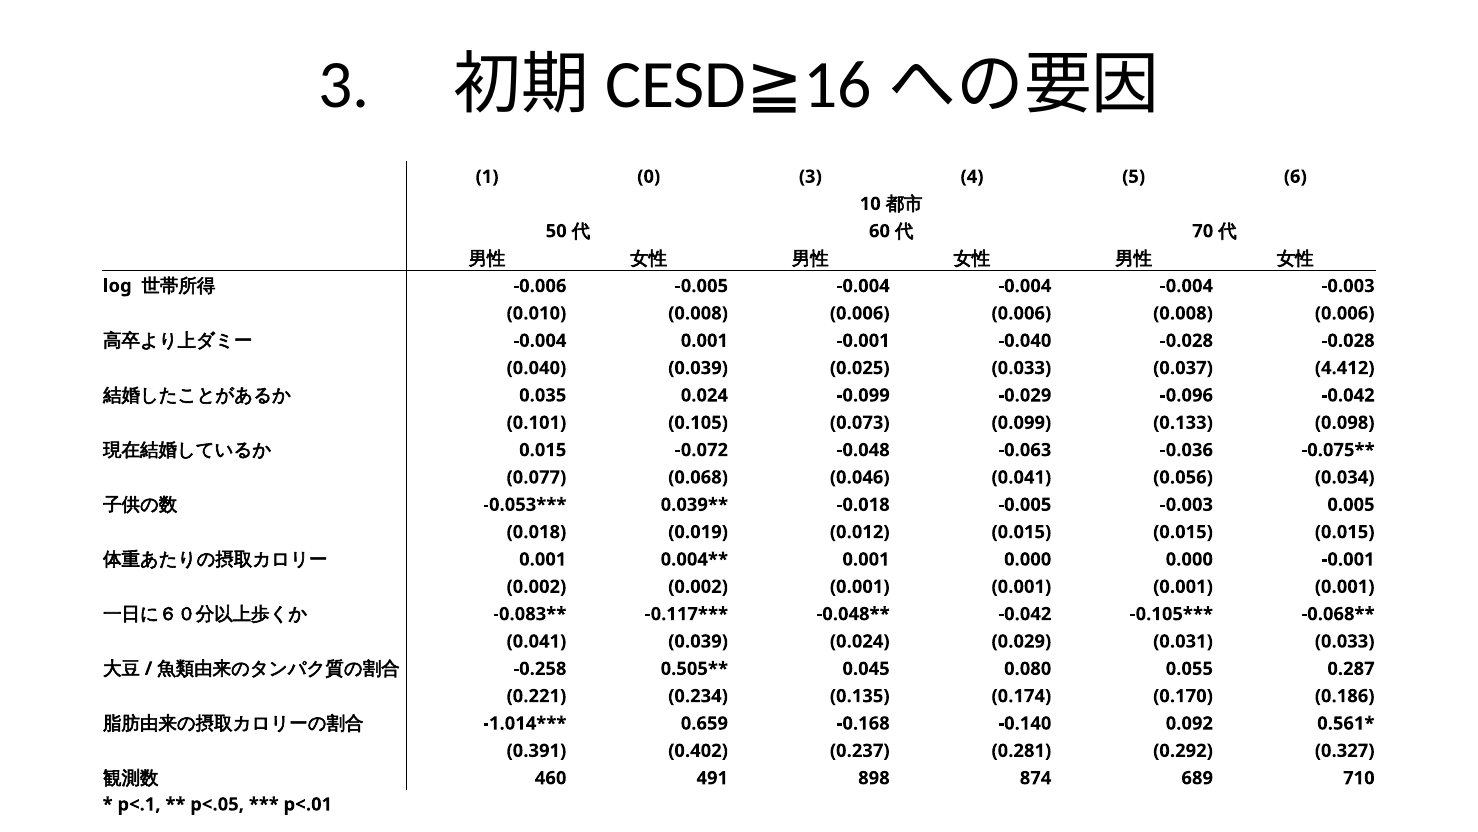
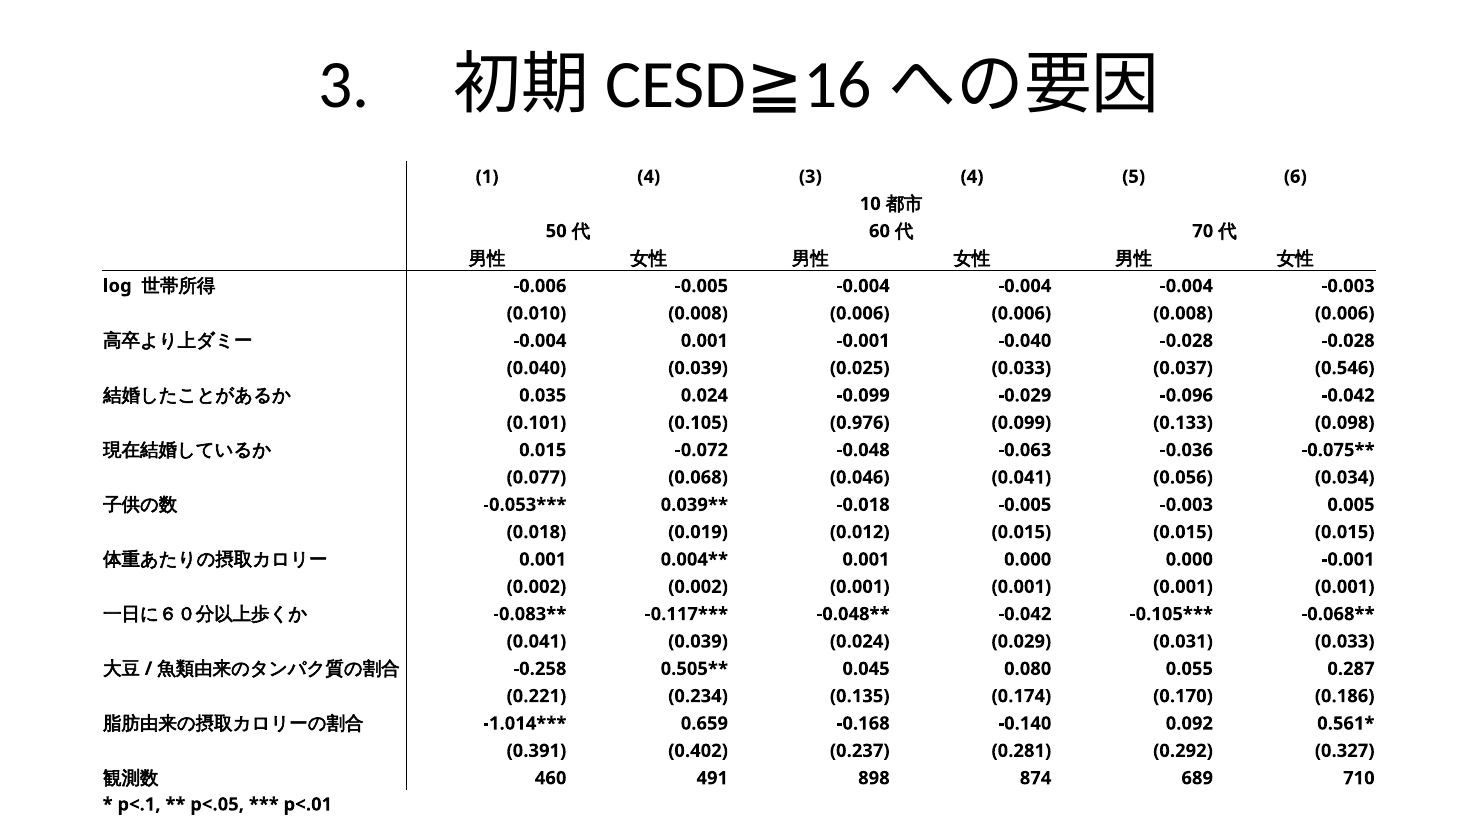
1 0: 0 -> 4 (649, 177)
4.412: 4.412 -> 0.546 (1345, 368)
0.073: 0.073 -> 0.976 (860, 422)
